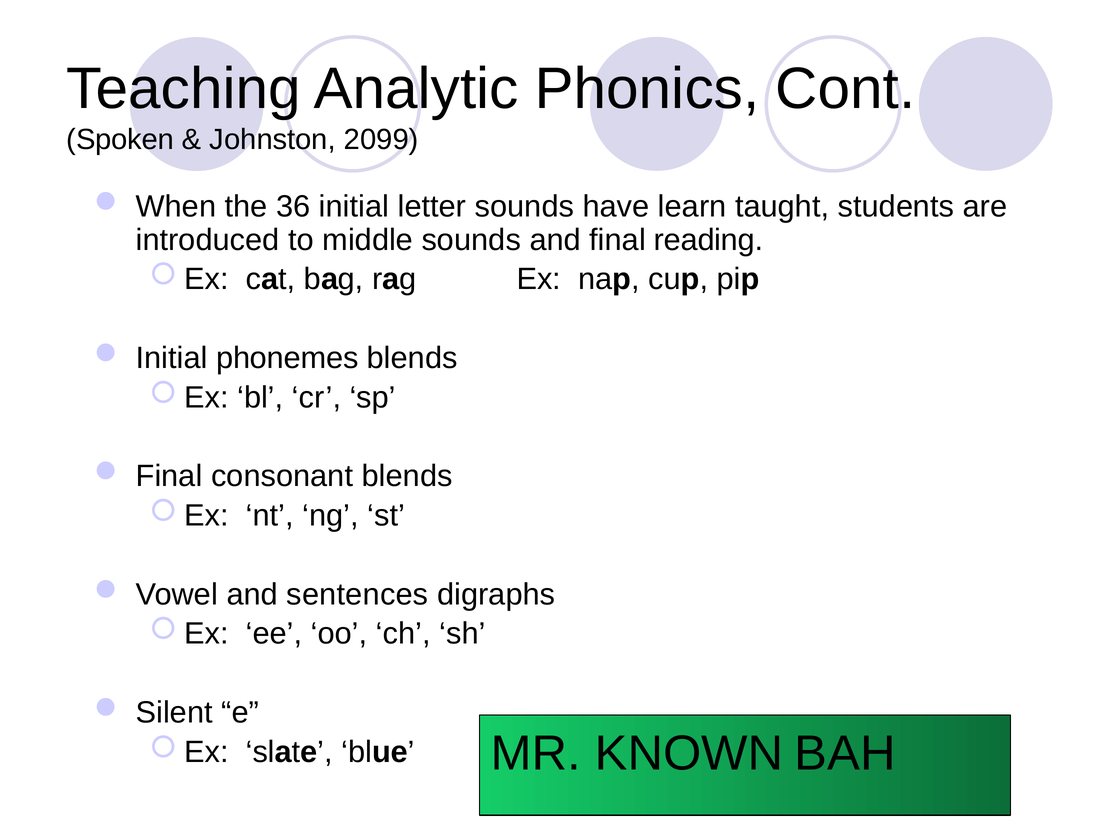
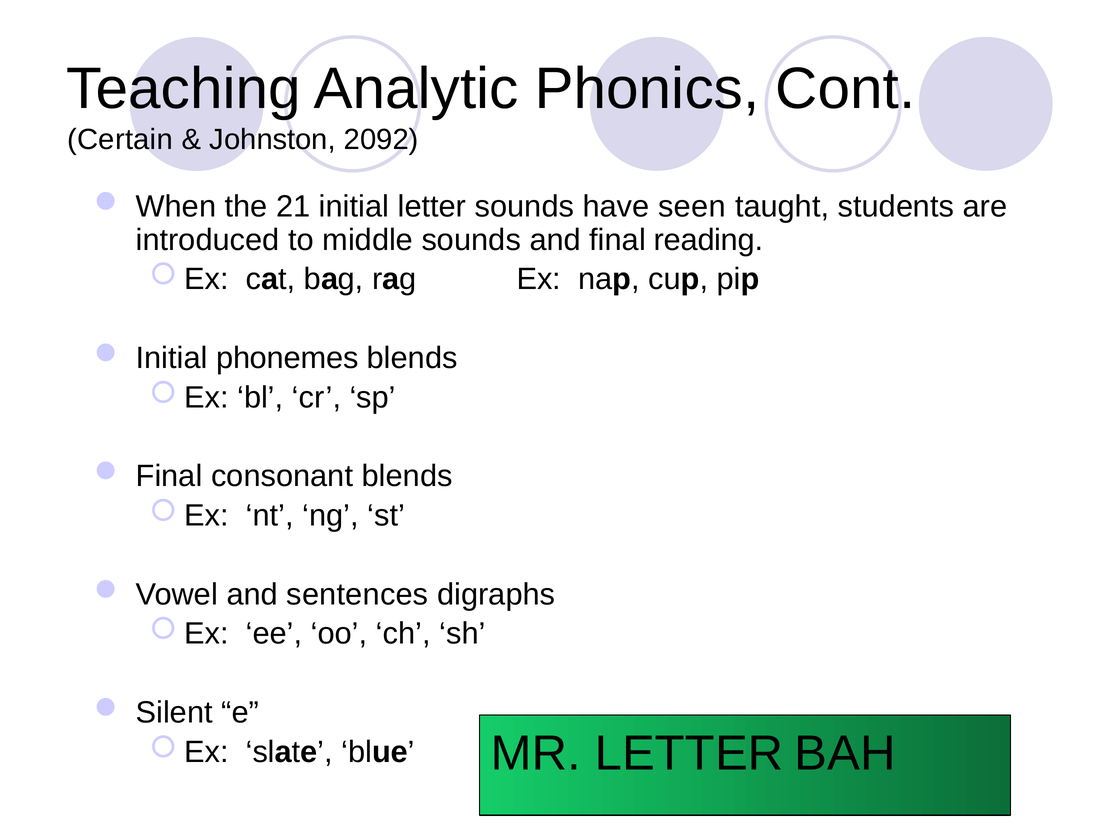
Spoken: Spoken -> Certain (120, 140)
2099: 2099 -> 2092 (381, 140)
36: 36 -> 21 (293, 207)
learn: learn -> seen (692, 207)
MR KNOWN: KNOWN -> LETTER (689, 753)
